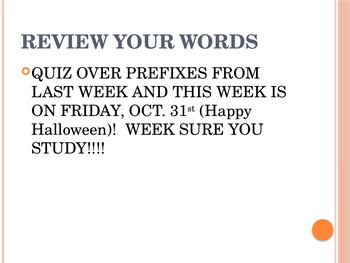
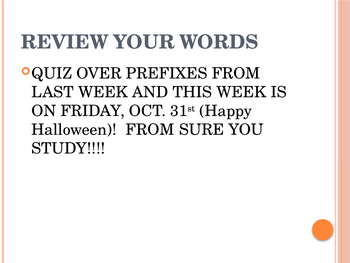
Halloween WEEK: WEEK -> FROM (150, 129)
